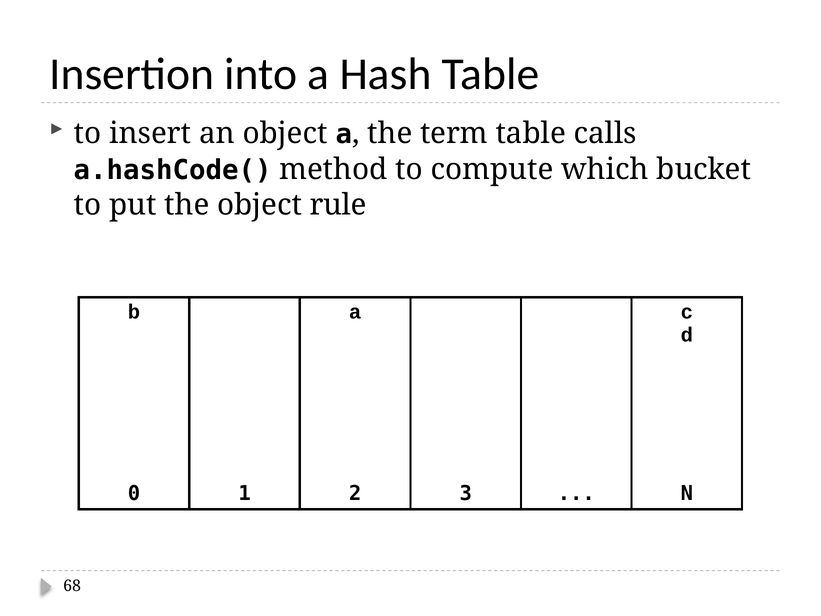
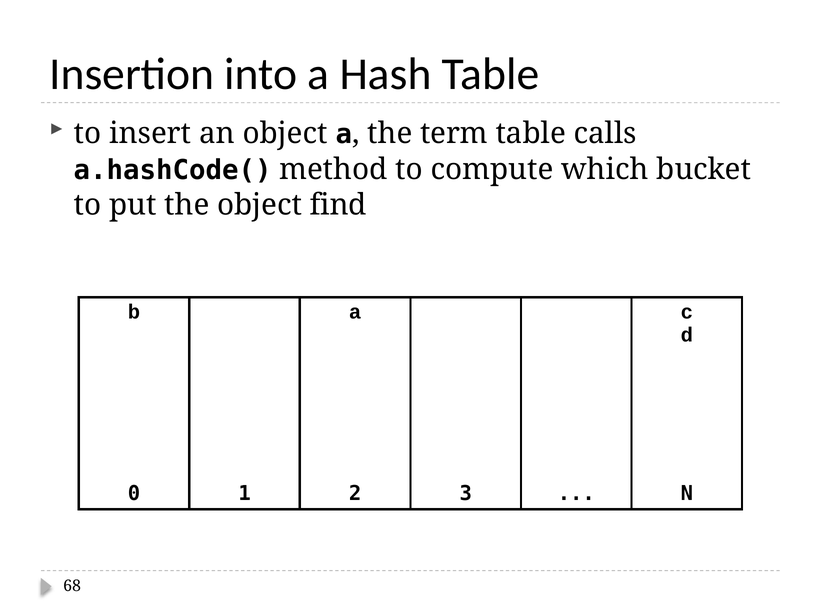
rule: rule -> find (338, 205)
